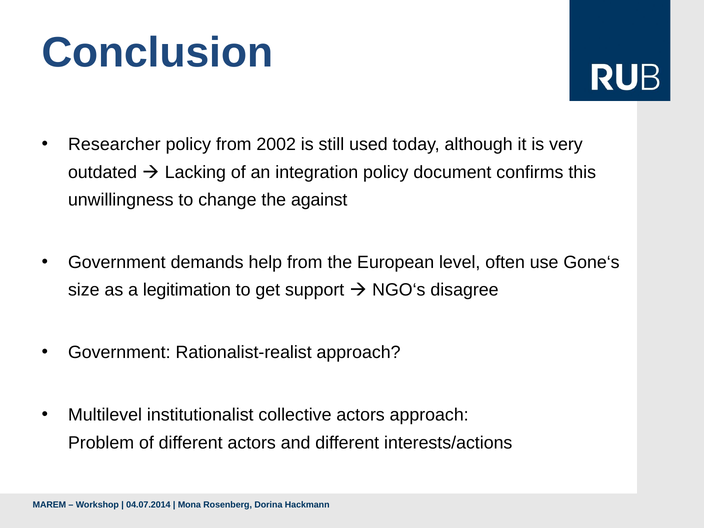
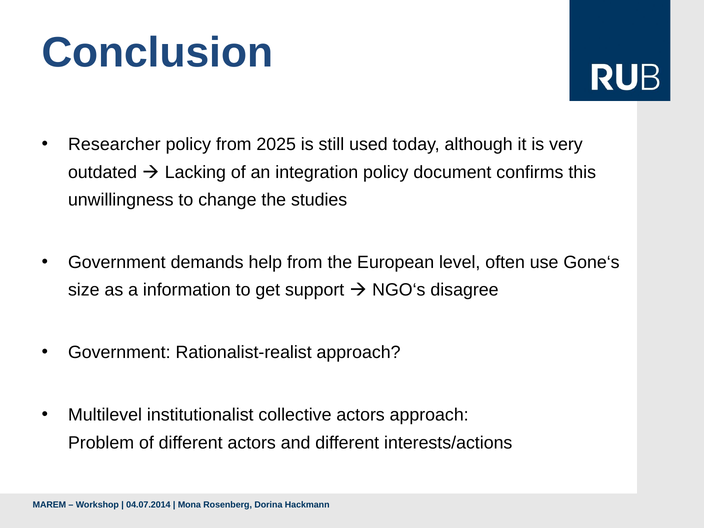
2002: 2002 -> 2025 (276, 145)
against: against -> studies (319, 200)
legitimation: legitimation -> information (187, 290)
